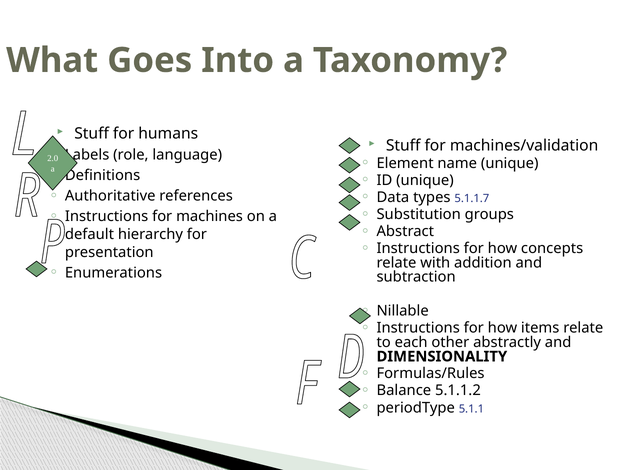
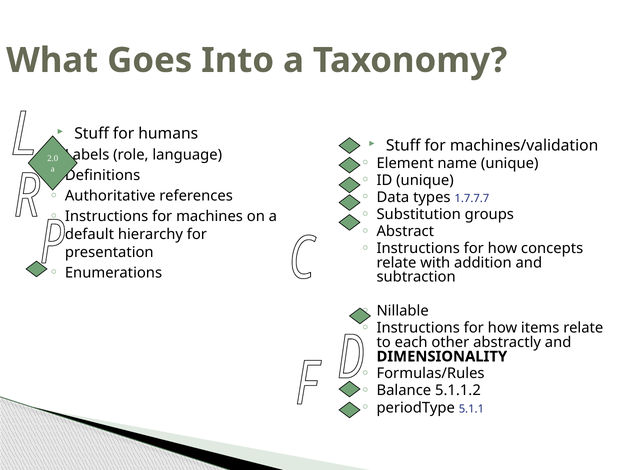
5.1.1.7: 5.1.1.7 -> 1.7.7.7 (472, 198)
